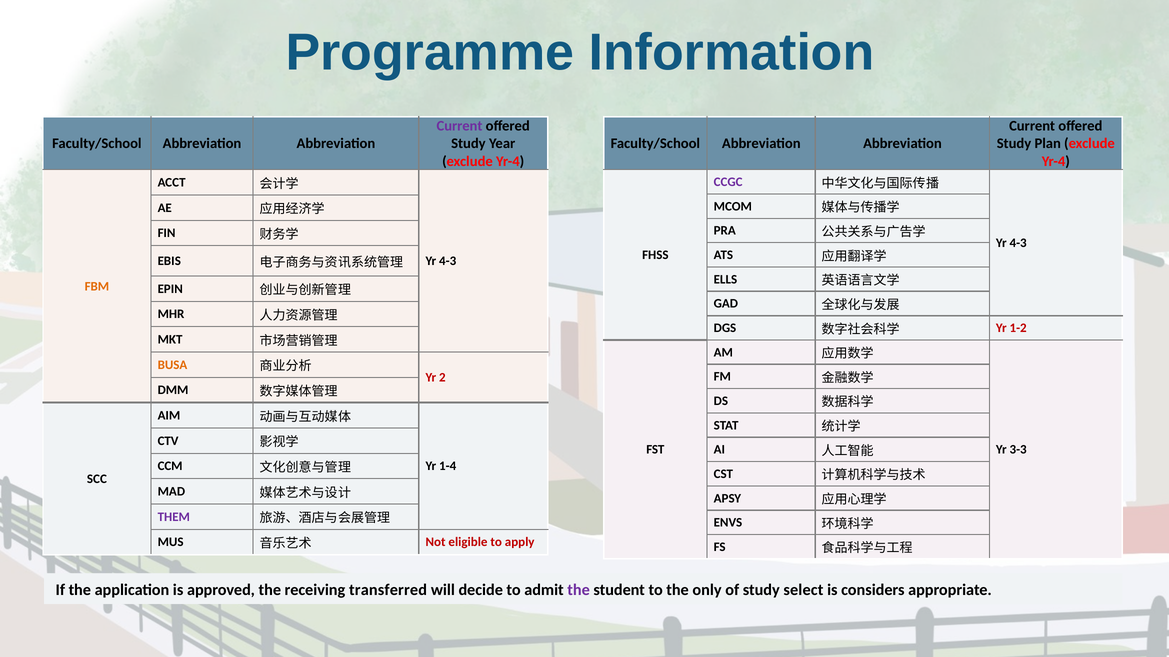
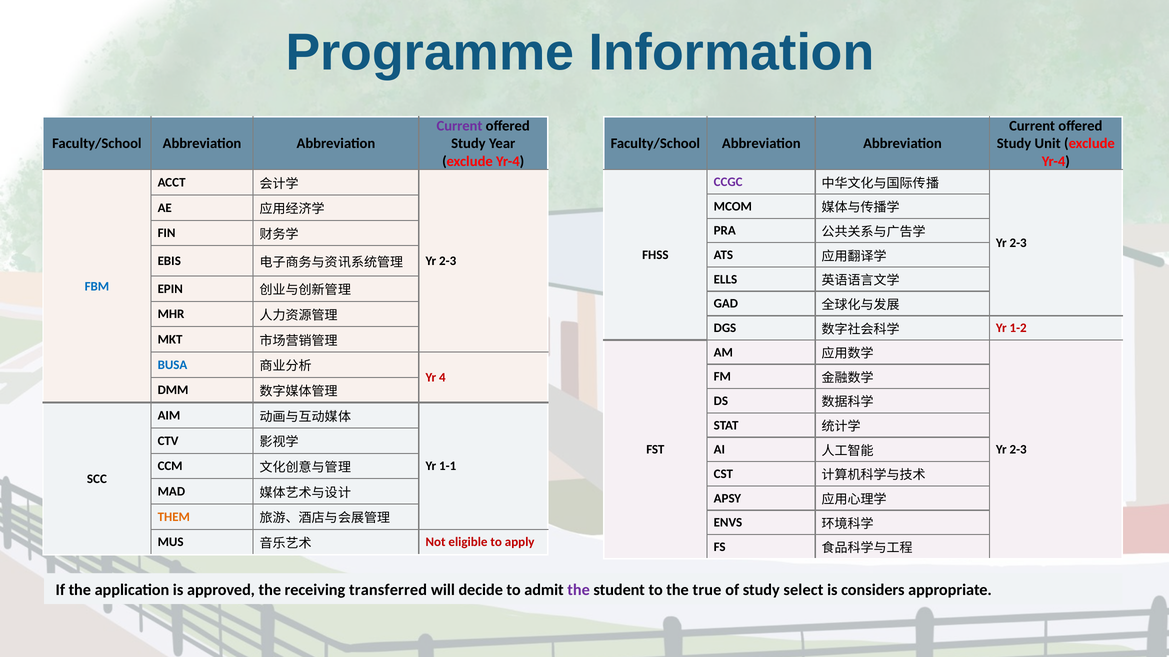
Plan: Plan -> Unit (1048, 144)
4-3: 4-3 -> 2-3 (1018, 243)
4-3: 4-3 -> 2-3 (448, 261)
FBM colour: orange -> blue (97, 287)
BUSA colour: orange -> blue (172, 365)
2: 2 -> 4 (442, 378)
3-3: 3-3 -> 2-3 (1018, 450)
1-4: 1-4 -> 1-1 (448, 467)
THEM colour: purple -> orange (174, 517)
only: only -> true (707, 590)
